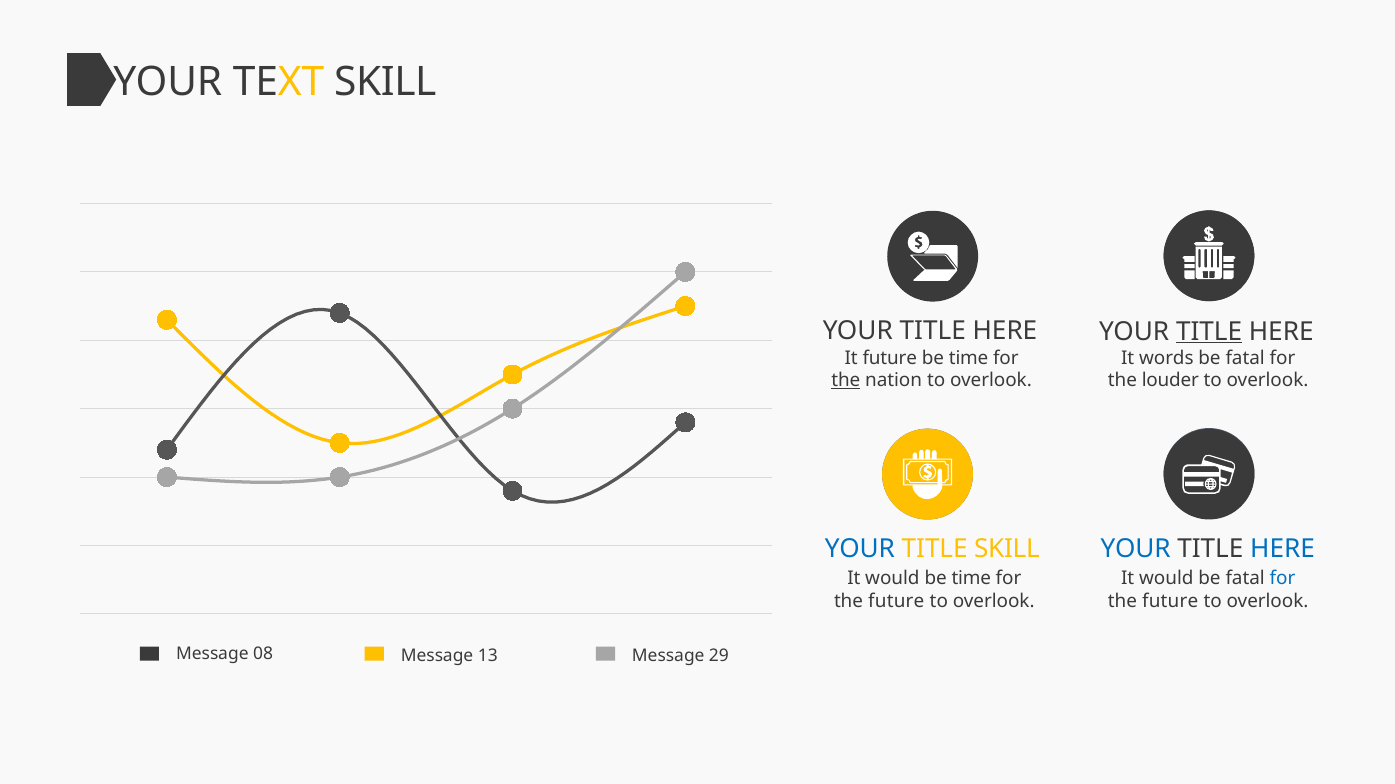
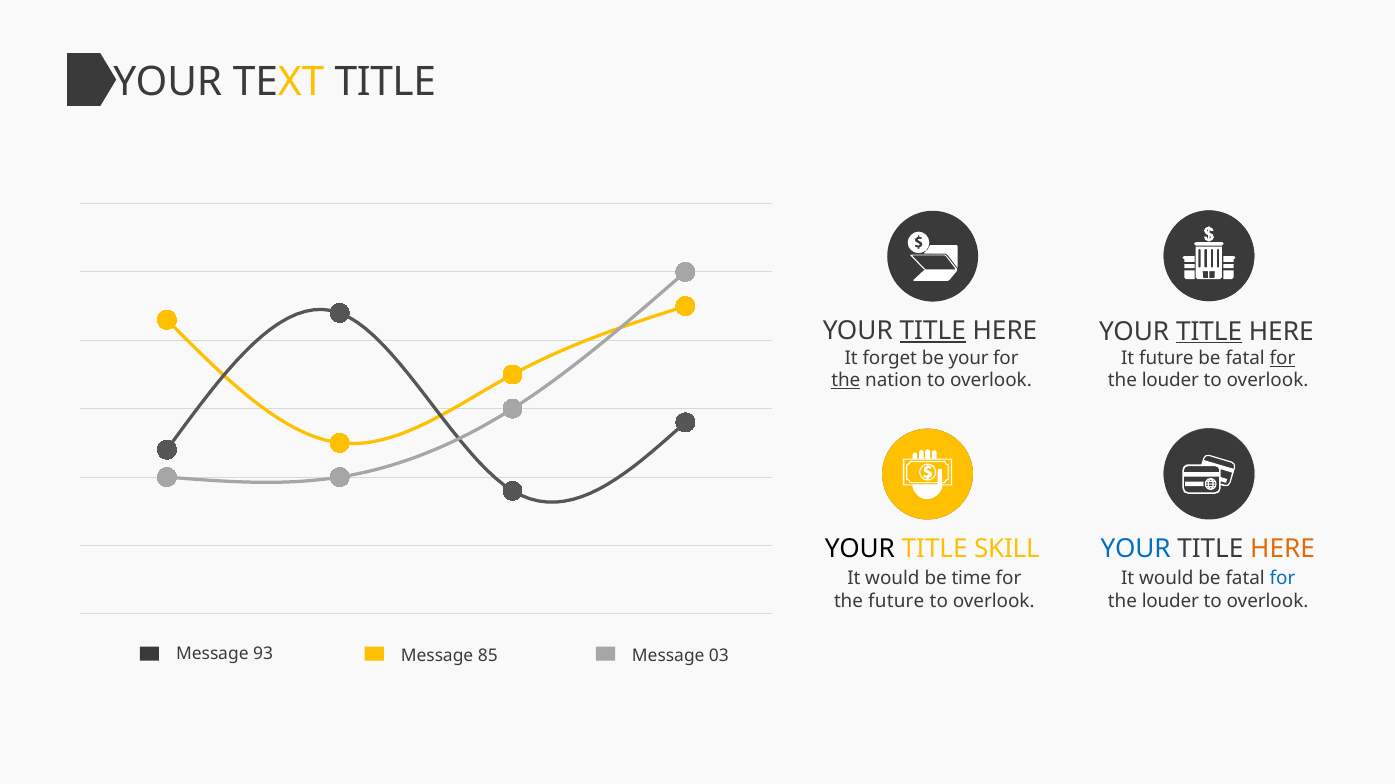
TEXT SKILL: SKILL -> TITLE (385, 82)
TITLE underline: none -> present (933, 331)
It future: future -> forget (890, 358)
time: time -> your (969, 358)
It words: words -> future (1166, 358)
for underline: none -> present (1283, 358)
YOUR colour: blue -> black (860, 549)
HERE colour: blue -> orange (1283, 549)
future: future -> louder (1170, 602)
08: 08 -> 93 (263, 655)
13: 13 -> 85 (488, 656)
29: 29 -> 03 (719, 656)
